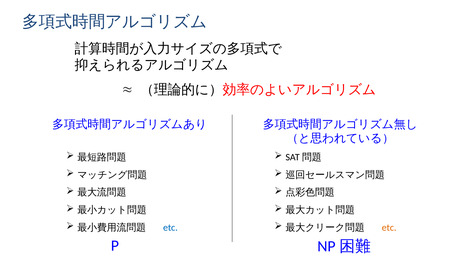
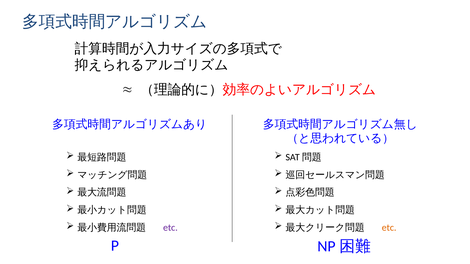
etc colour: blue -> purple (170, 228)
